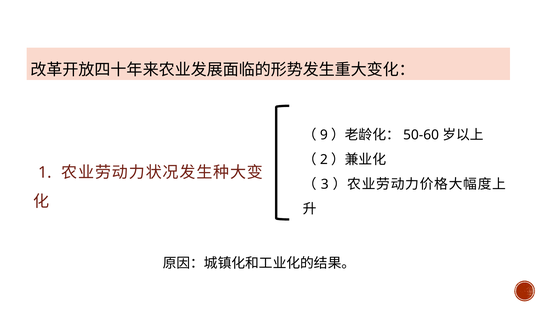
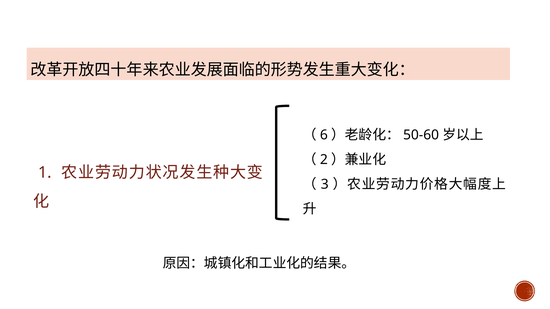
9: 9 -> 6 (324, 135)
